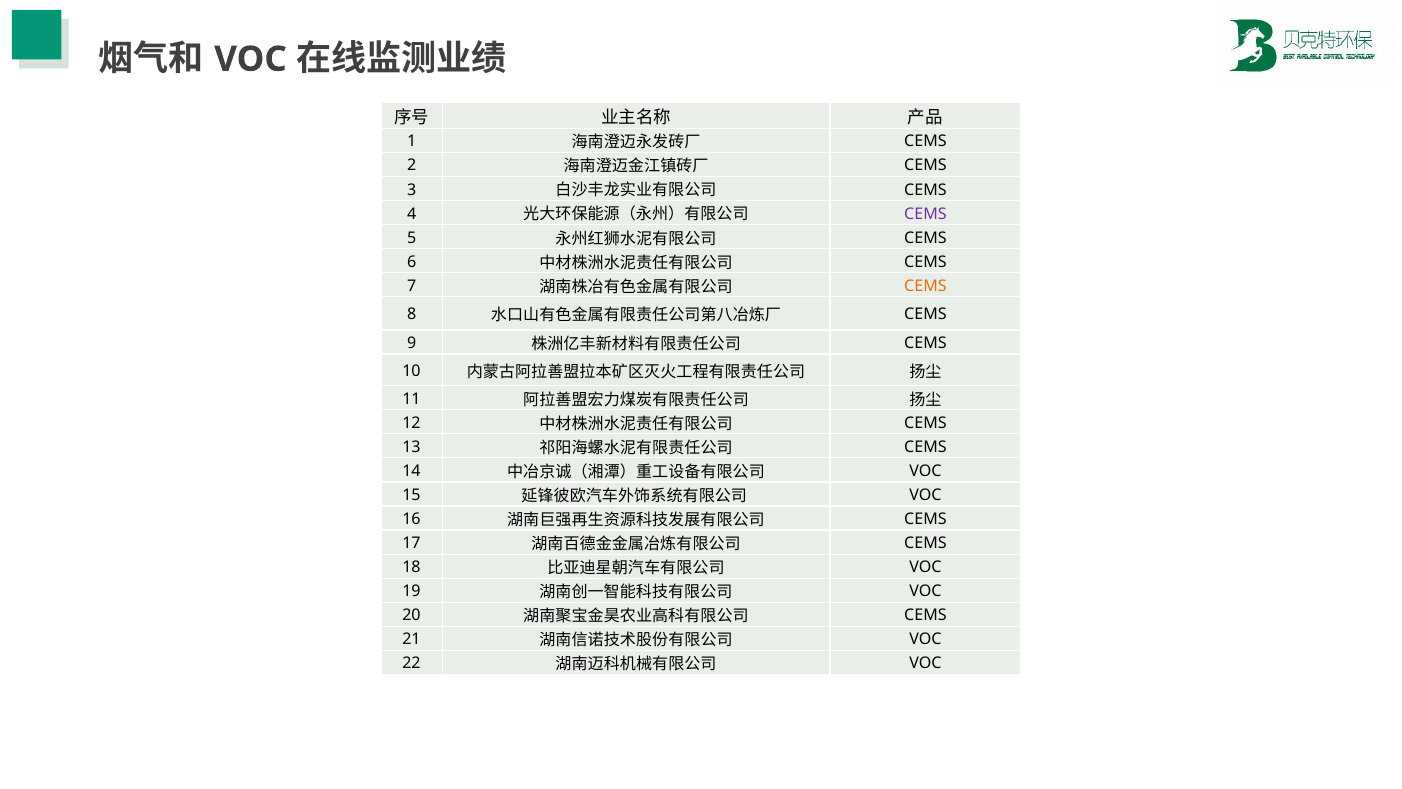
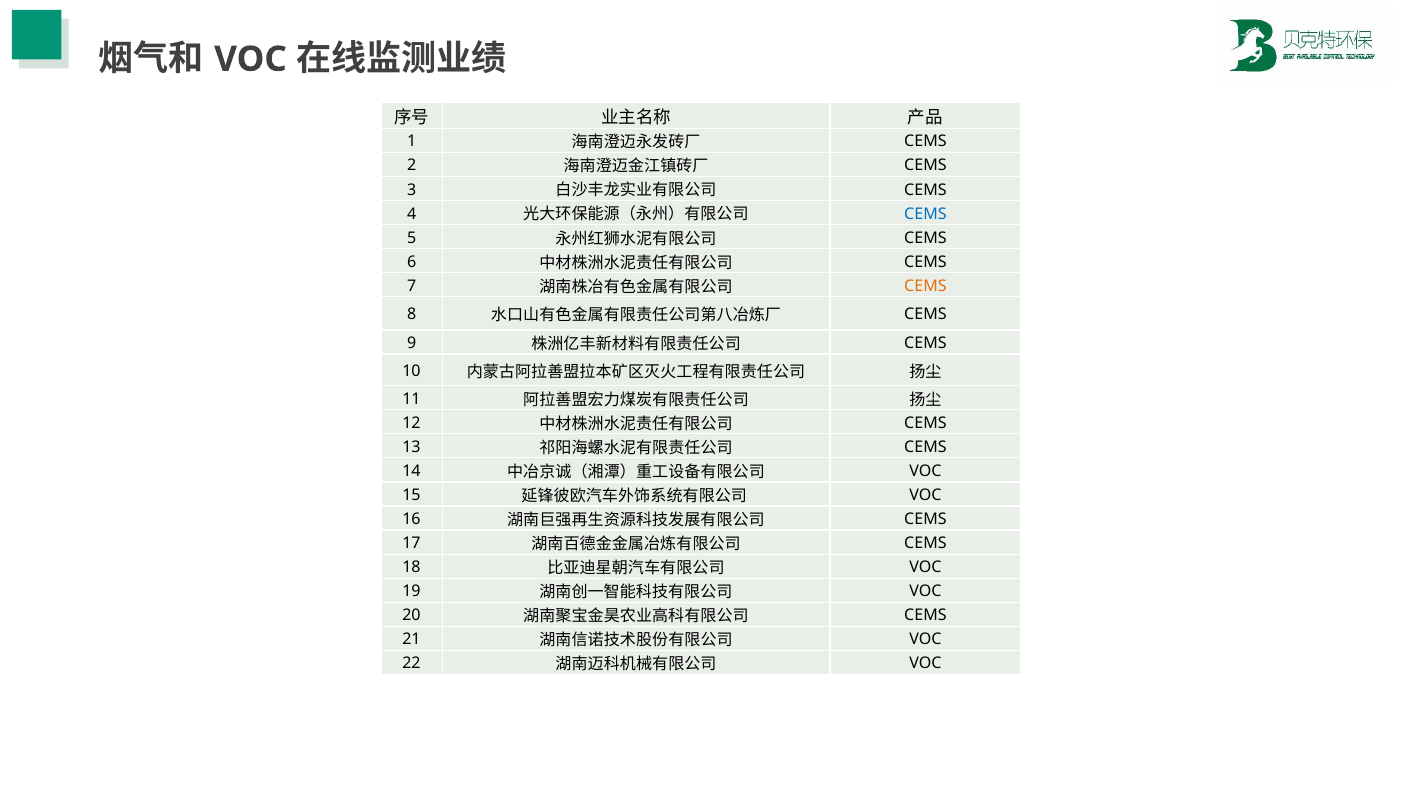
CEMS colour: purple -> blue (925, 214)
